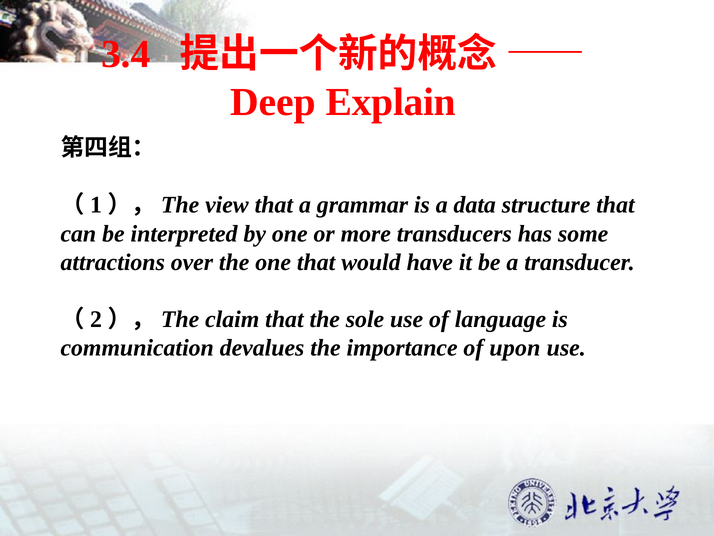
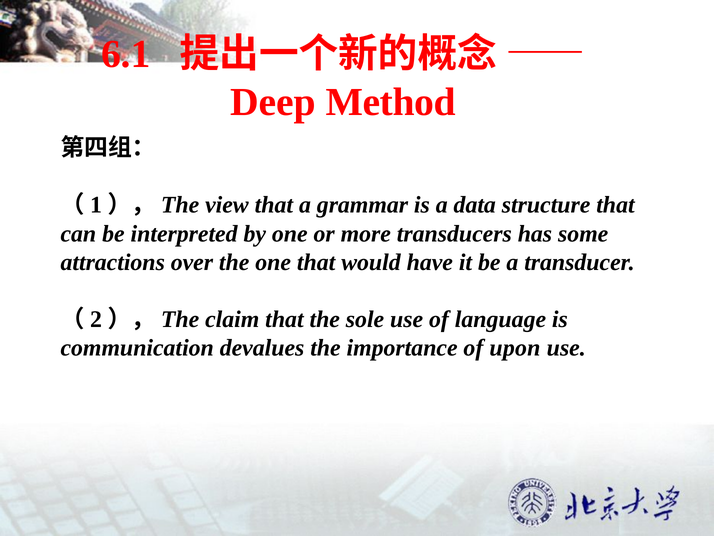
3.4: 3.4 -> 6.1 (126, 54)
Explain: Explain -> Method (391, 102)
